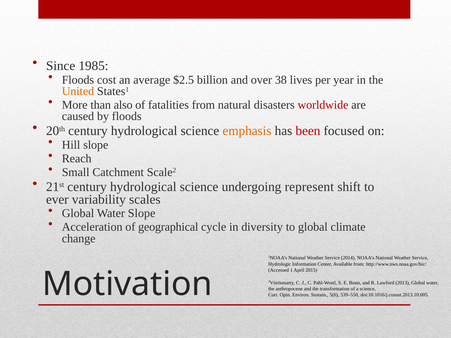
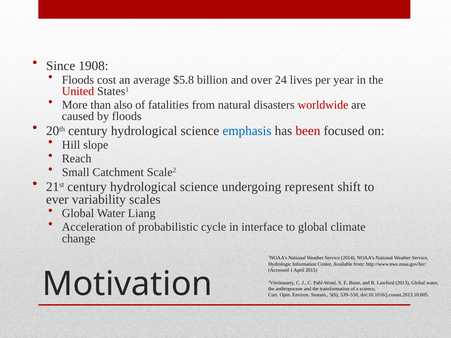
1985: 1985 -> 1908 (93, 66)
$2.5: $2.5 -> $5.8 (184, 80)
38: 38 -> 24 (281, 80)
United colour: orange -> red (78, 91)
emphasis colour: orange -> blue (247, 131)
Water Slope: Slope -> Liang (142, 214)
geographical: geographical -> probabilistic (168, 227)
diversity: diversity -> interface (262, 227)
